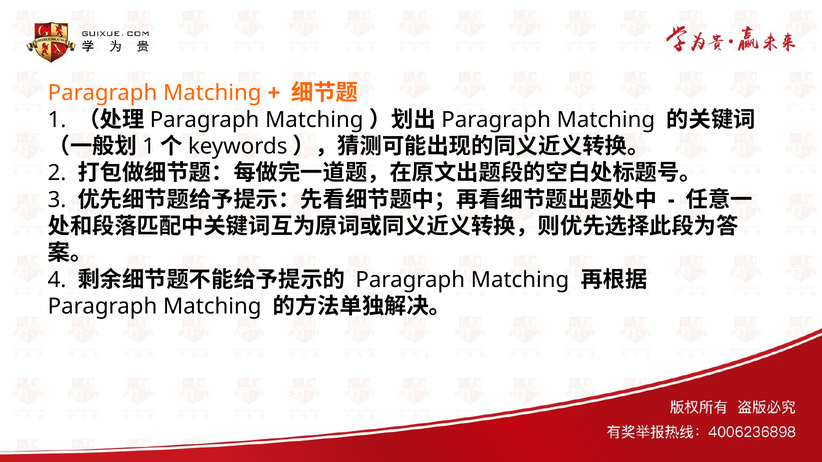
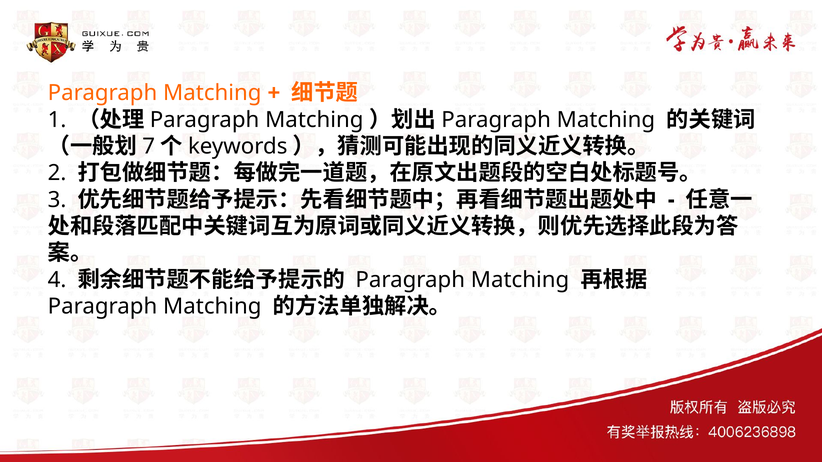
1: 1 -> 7 (149, 146)
